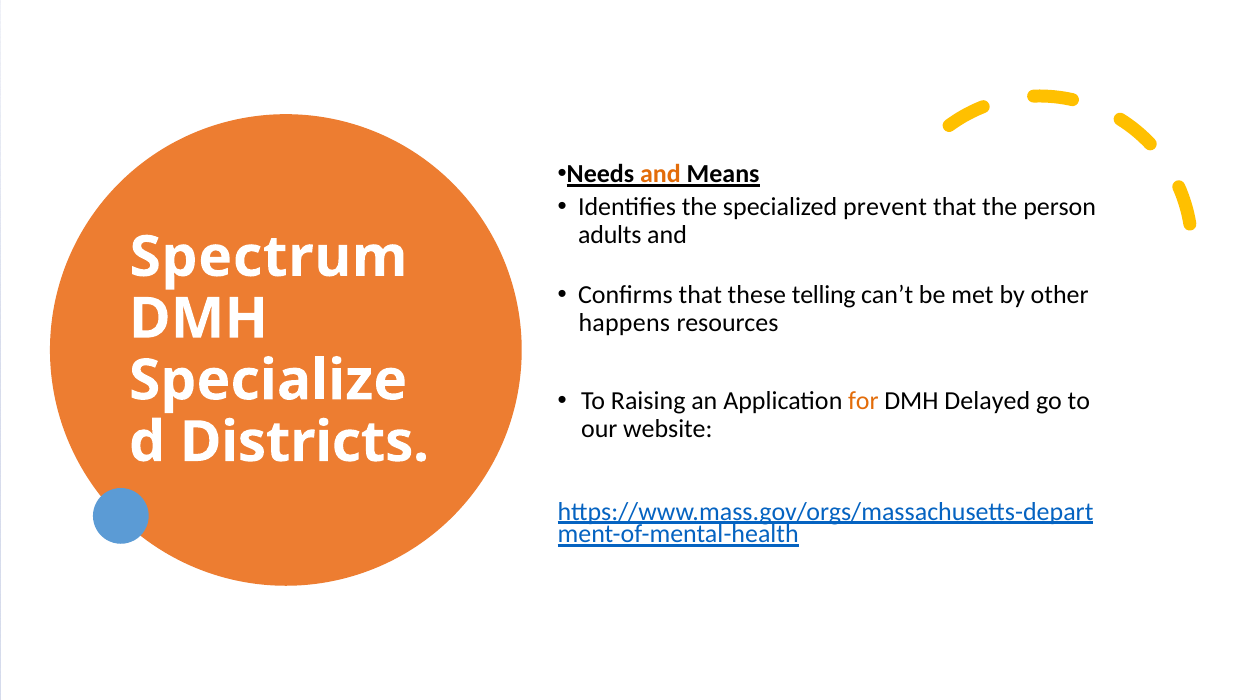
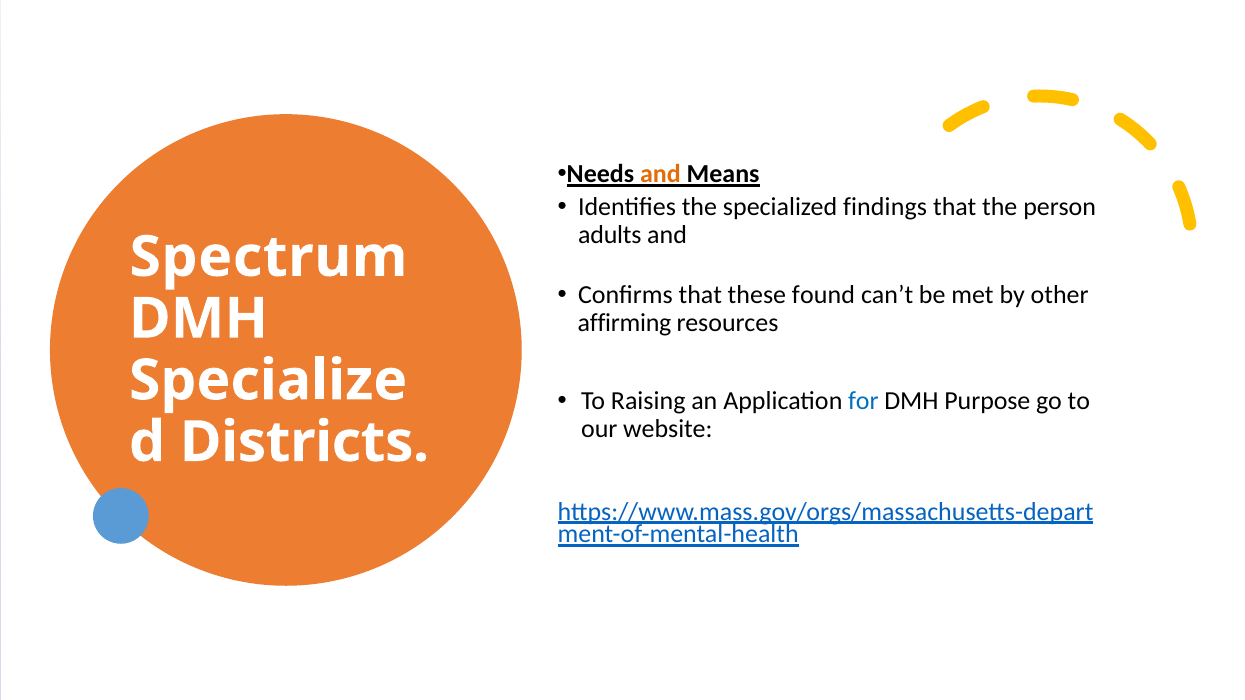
prevent: prevent -> findings (885, 207)
telling: telling -> found (824, 295)
happens: happens -> affirming (625, 323)
for colour: orange -> blue (863, 401)
Delayed: Delayed -> Purpose (987, 401)
